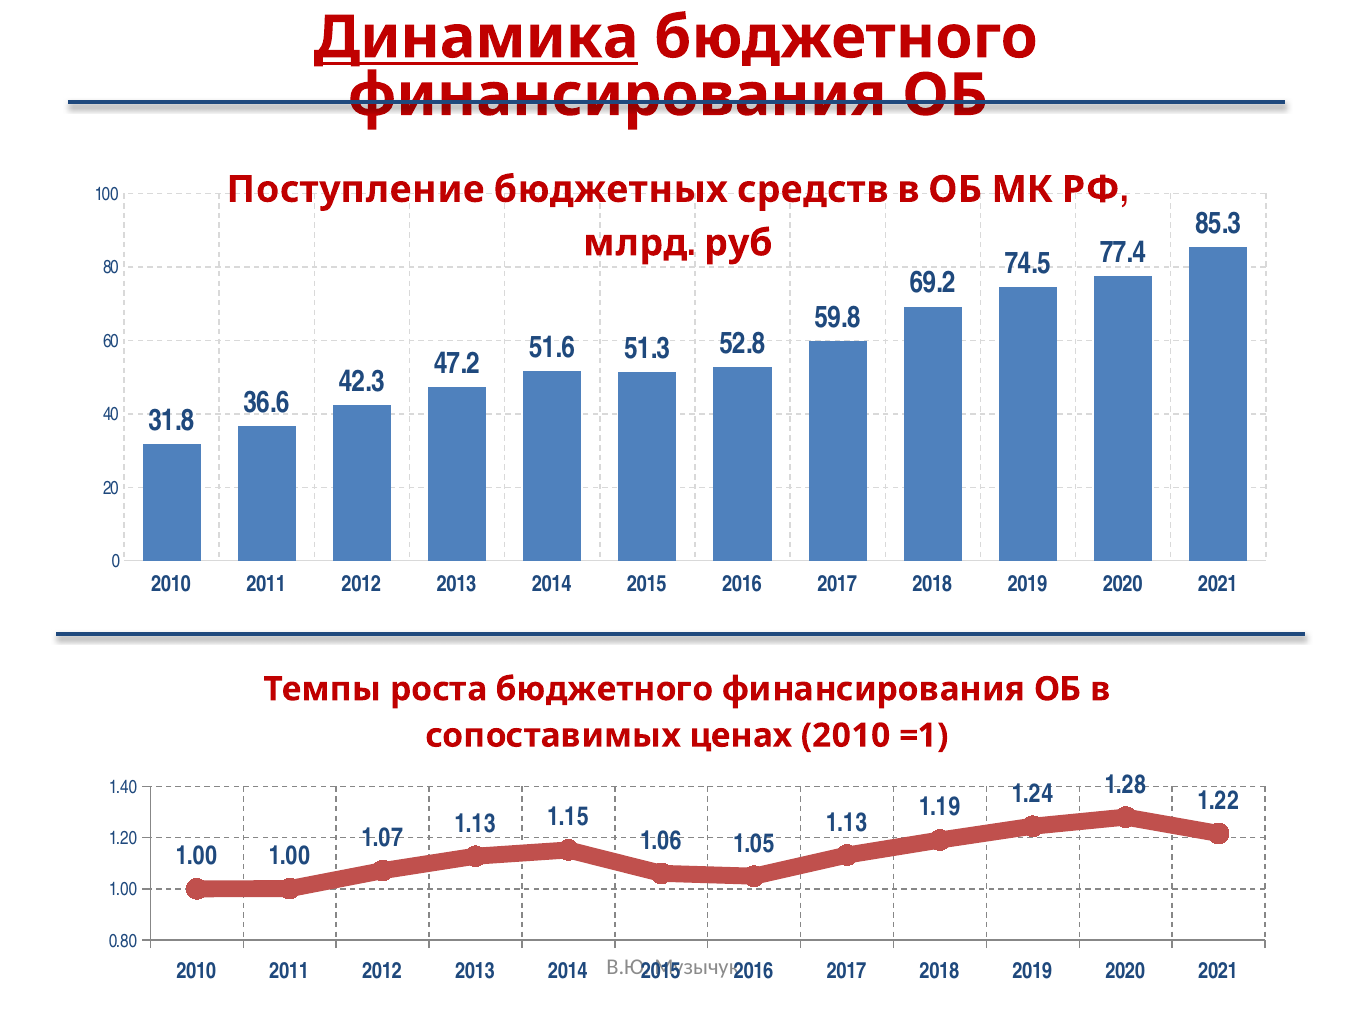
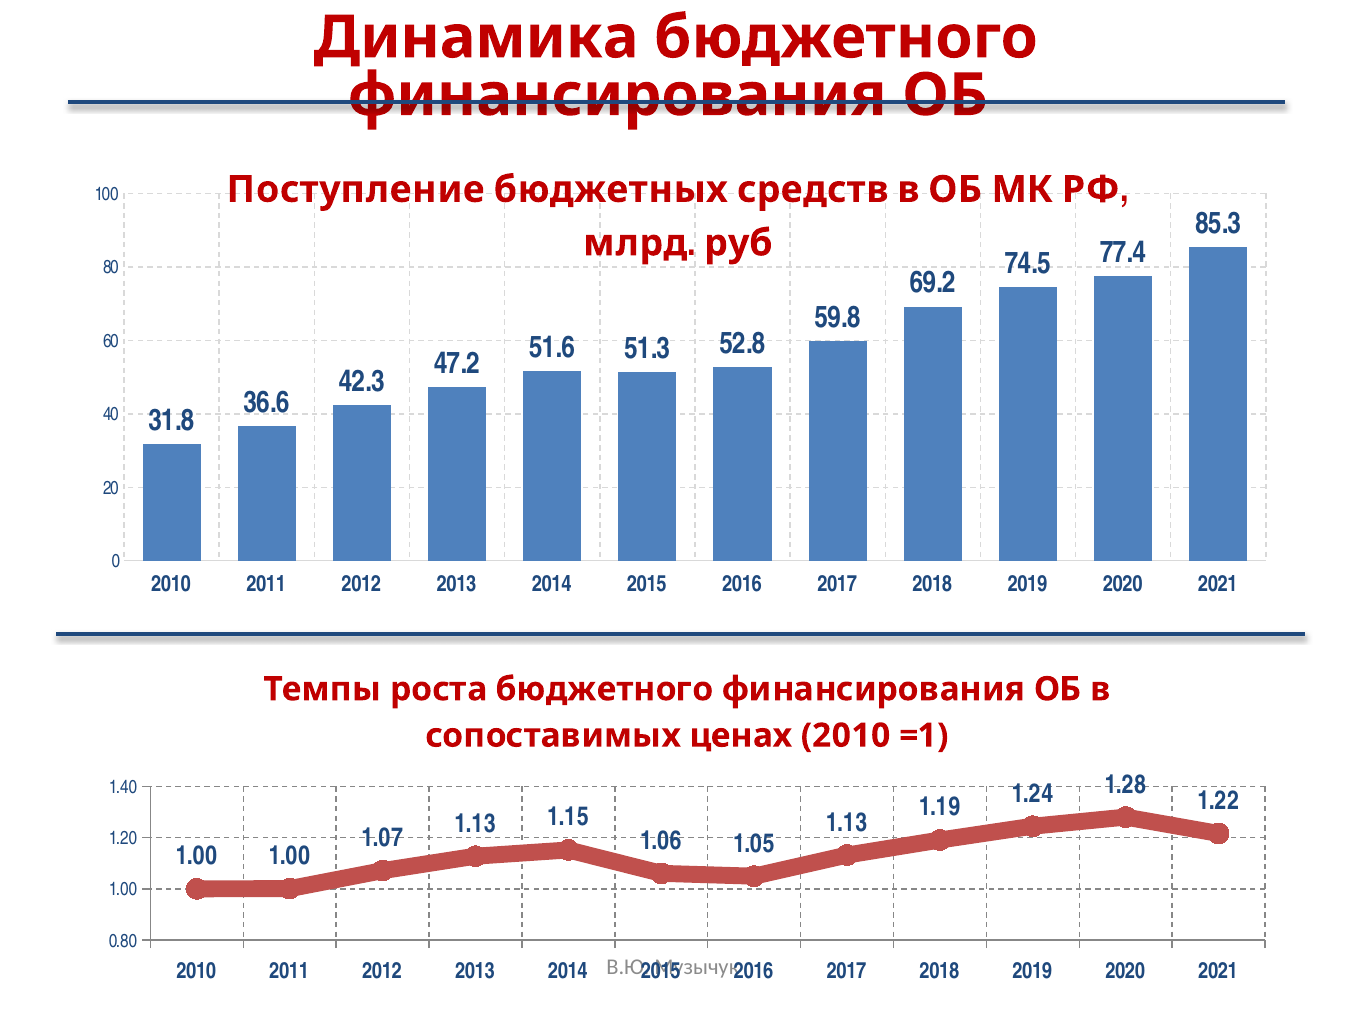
Динамика underline: present -> none (476, 38)
